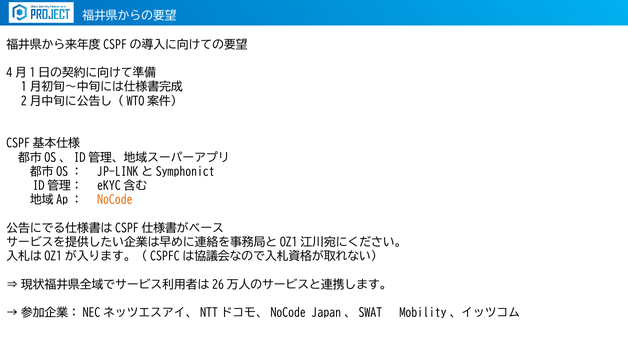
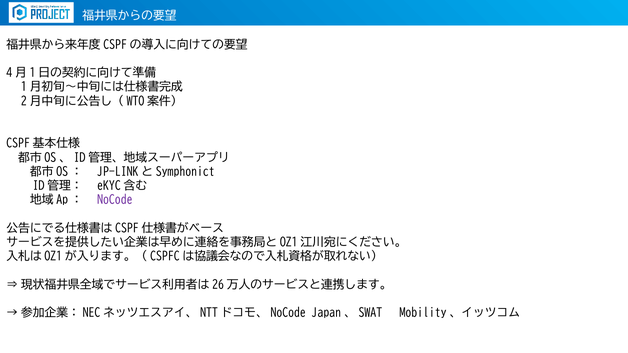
NoCode colour: orange -> purple (115, 200)
